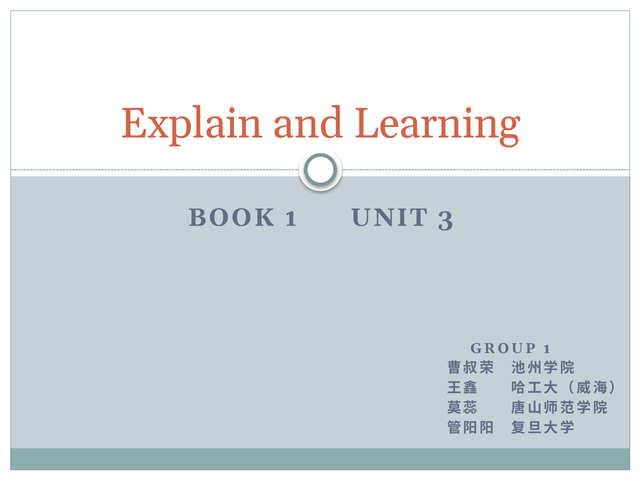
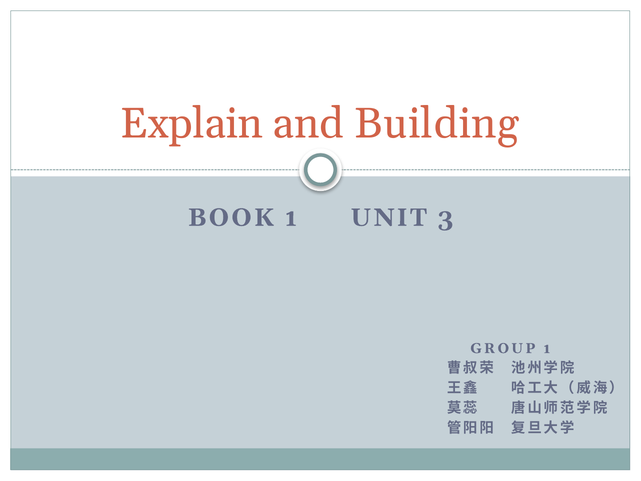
Learning: Learning -> Building (437, 124)
